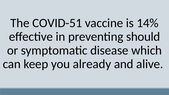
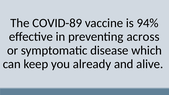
COVID-51: COVID-51 -> COVID-89 (57, 23)
14%: 14% -> 94% (148, 23)
should: should -> across (143, 37)
